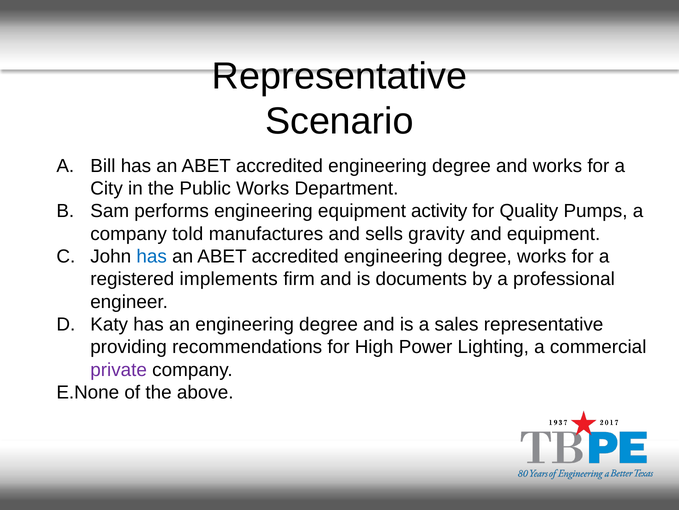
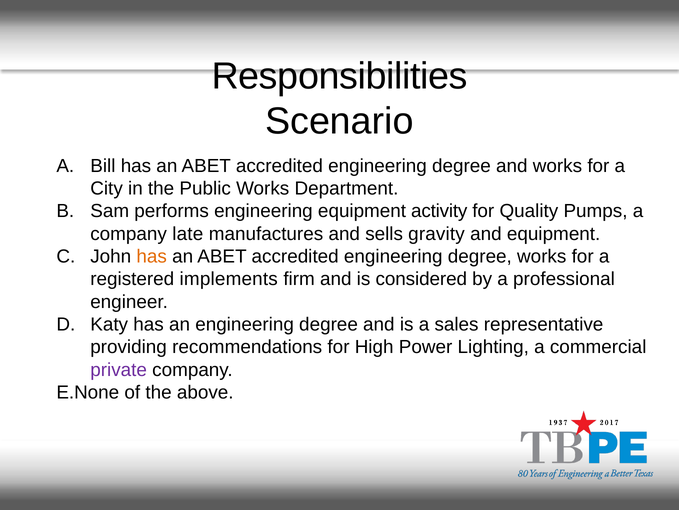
Representative: Representative -> Responsibilities (340, 76)
told: told -> late (188, 233)
has colour: blue -> orange (152, 256)
documents: documents -> considered (421, 279)
